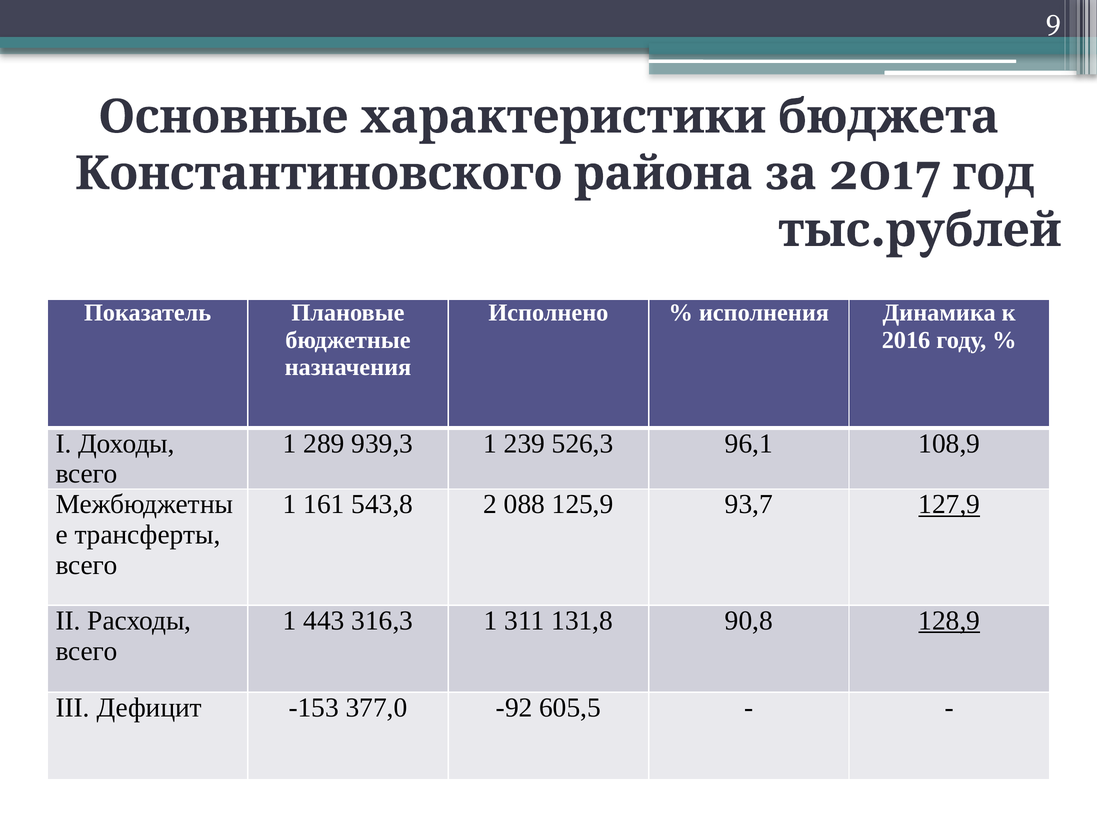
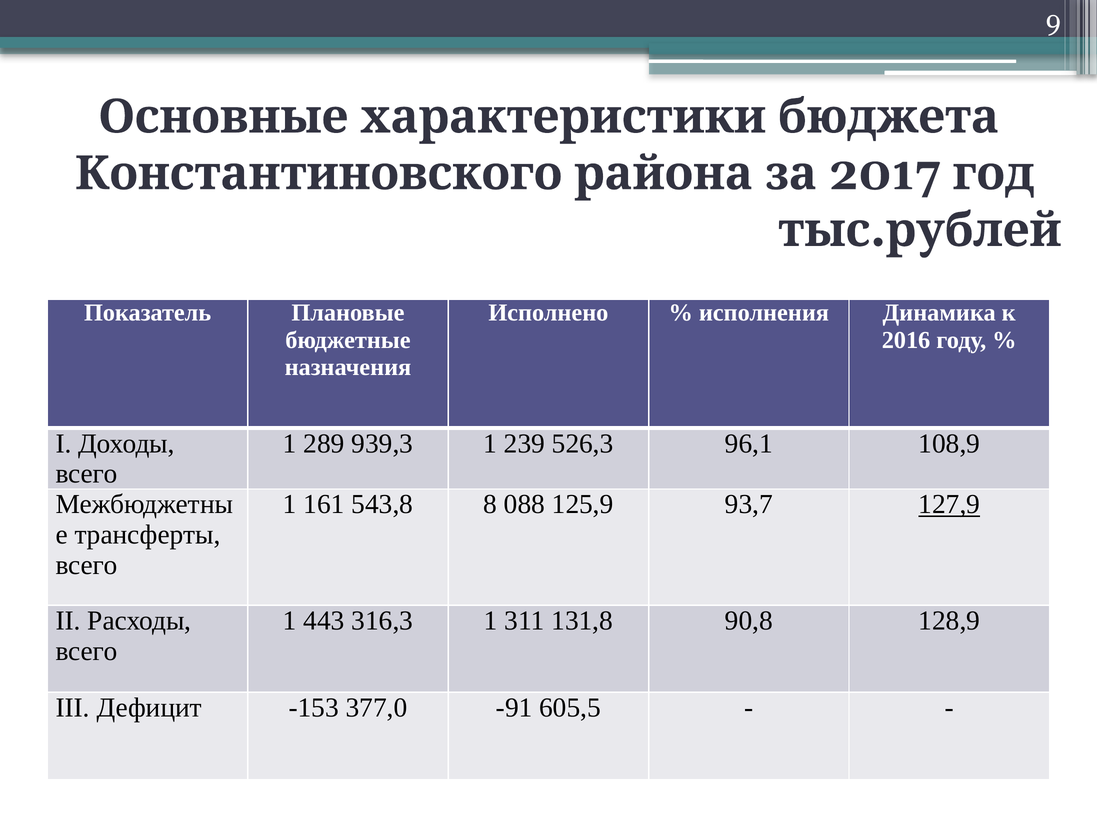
2: 2 -> 8 (490, 504)
128,9 underline: present -> none (949, 620)
-92: -92 -> -91 (514, 708)
